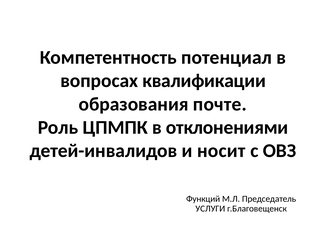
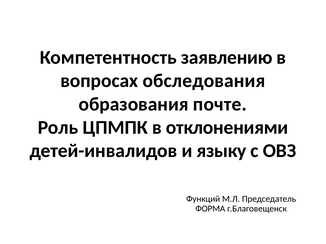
потенциал: потенциал -> заявлению (227, 58)
квалификации: квалификации -> обследования (204, 81)
носит: носит -> языку (222, 151)
УСЛУГИ: УСЛУГИ -> ФОРМА (210, 209)
